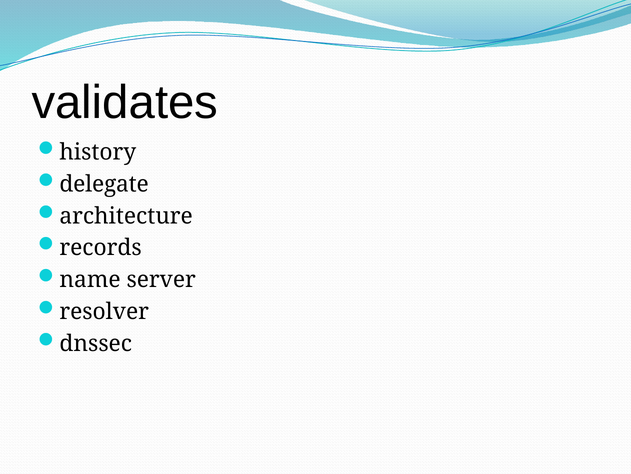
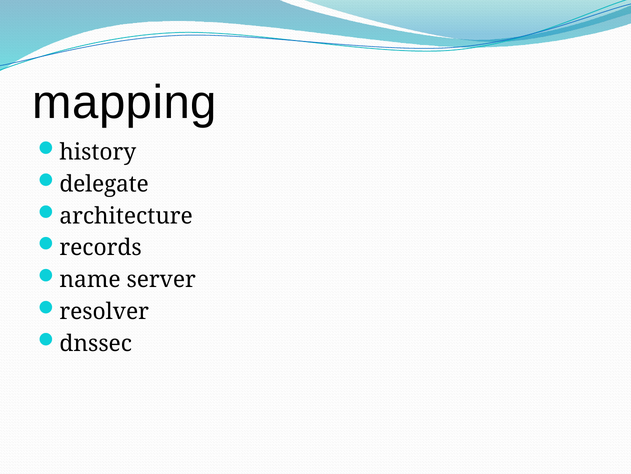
validates: validates -> mapping (125, 102)
